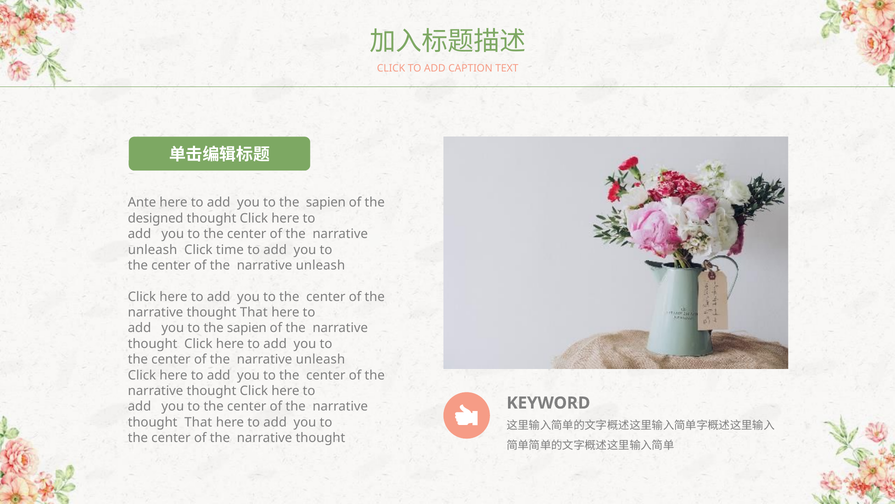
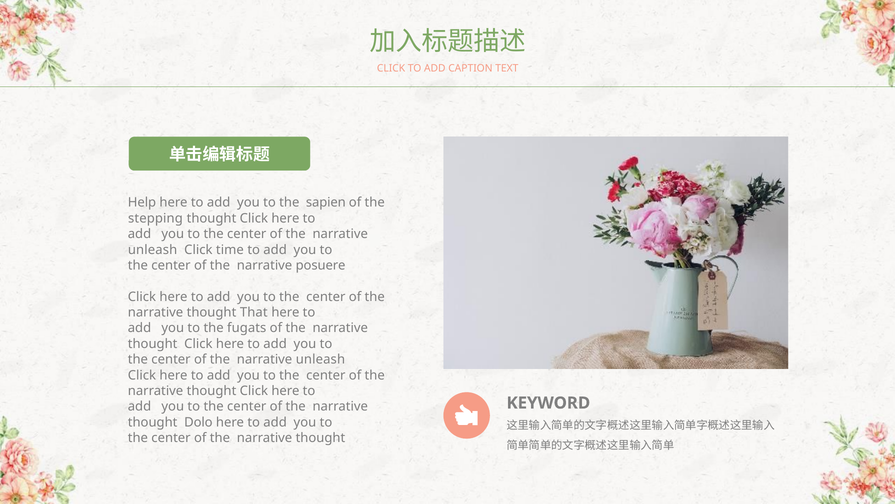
Ante: Ante -> Help (142, 203)
designed: designed -> stepping (155, 218)
unleash: unleash -> posuere (321, 265)
sapien: sapien -> fugats (247, 328)
That: That -> Dolo (198, 422)
